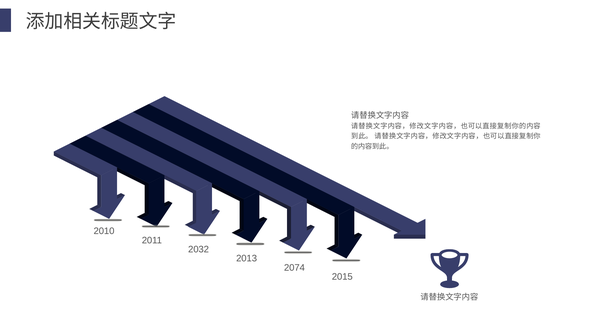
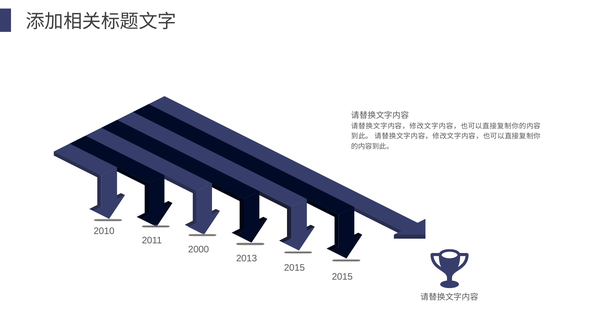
2032: 2032 -> 2000 (199, 249)
2074: 2074 -> 2015 (294, 267)
